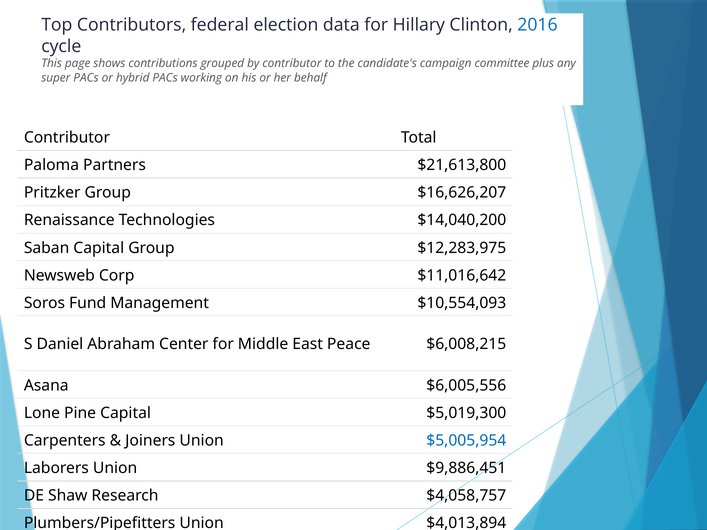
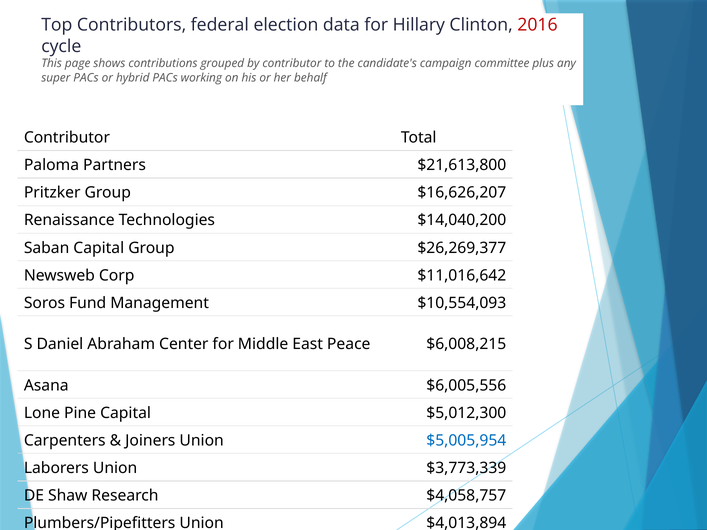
2016 colour: blue -> red (537, 25)
$12,283,975: $12,283,975 -> $26,269,377 (462, 248)
$5,019,300: $5,019,300 -> $5,012,300 (466, 413)
$9,886,451: $9,886,451 -> $3,773,339 (466, 468)
